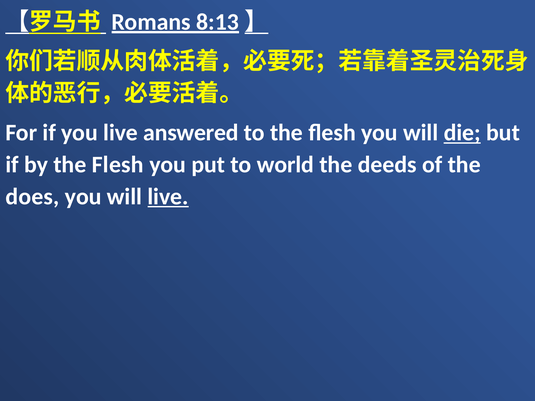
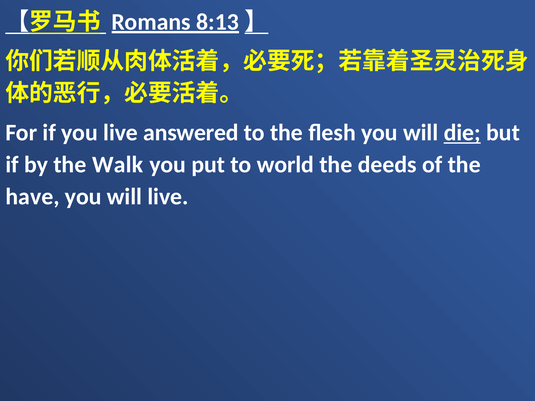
by the Flesh: Flesh -> Walk (118, 165)
does: does -> have (32, 197)
live underline: present -> none (168, 197)
